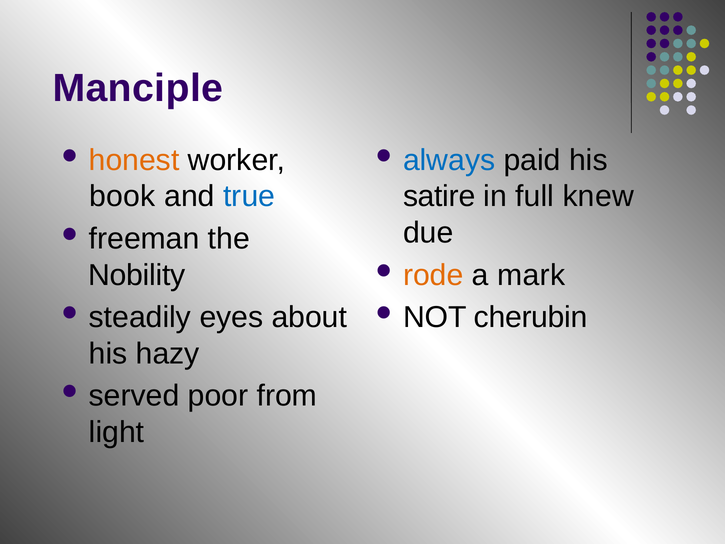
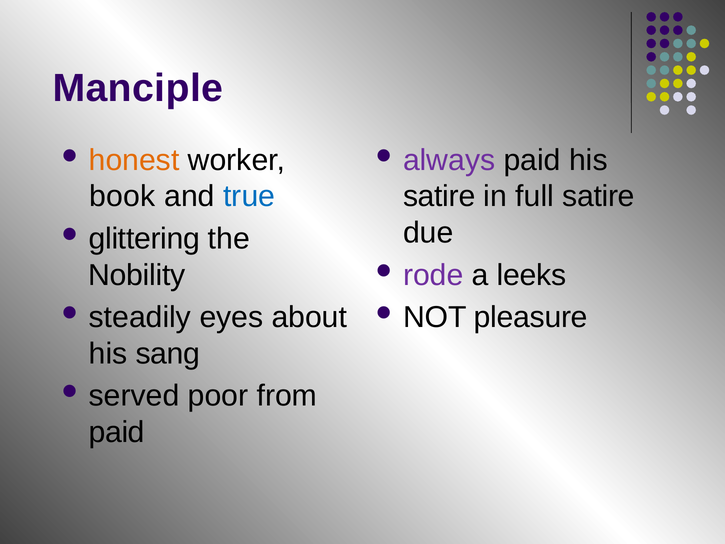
always colour: blue -> purple (449, 160)
full knew: knew -> satire (599, 196)
freeman: freeman -> glittering (144, 239)
rode colour: orange -> purple (433, 275)
mark: mark -> leeks (531, 275)
cherubin: cherubin -> pleasure (531, 317)
hazy: hazy -> sang (168, 354)
light: light -> paid (117, 432)
